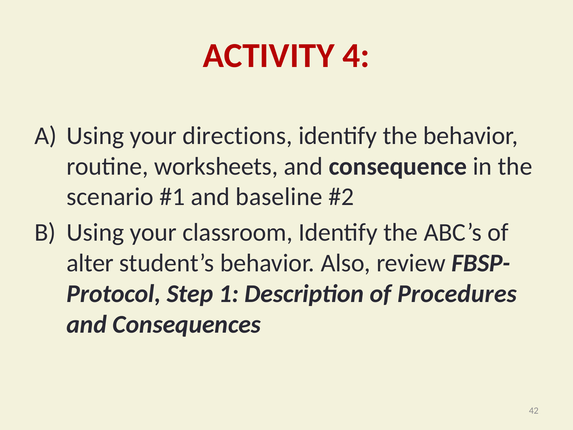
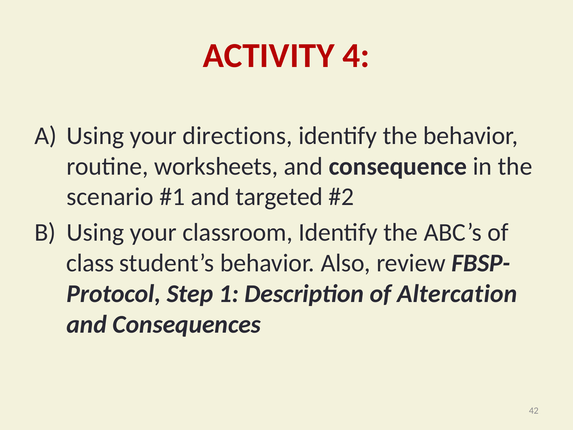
baseline: baseline -> targeted (279, 197)
alter: alter -> class (90, 263)
Procedures: Procedures -> Altercation (457, 294)
